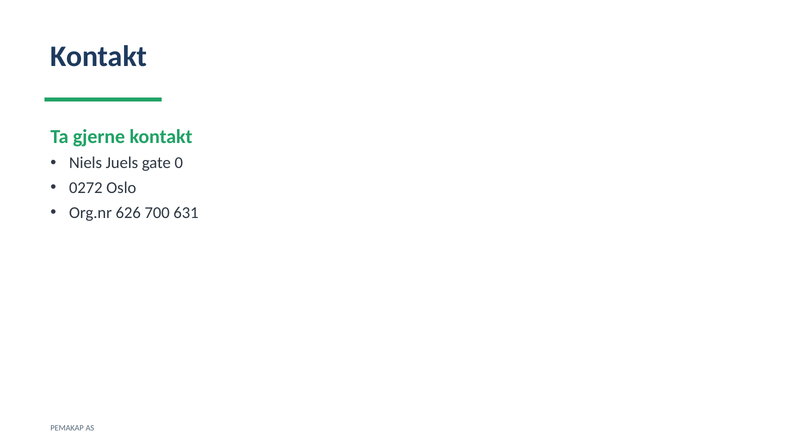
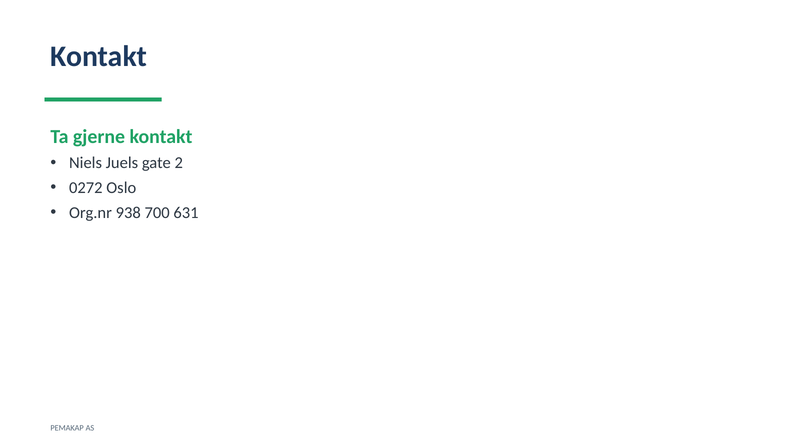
0: 0 -> 2 (179, 163)
626: 626 -> 938 (128, 213)
